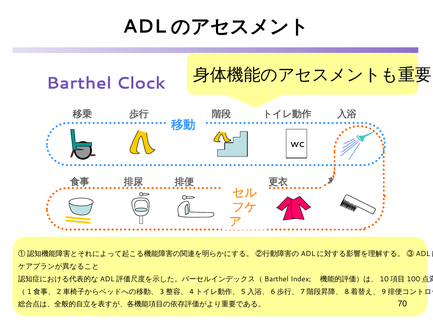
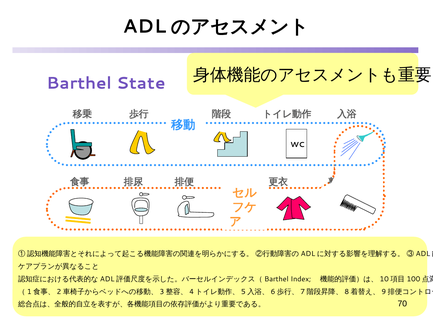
Clock: Clock -> State (141, 83)
